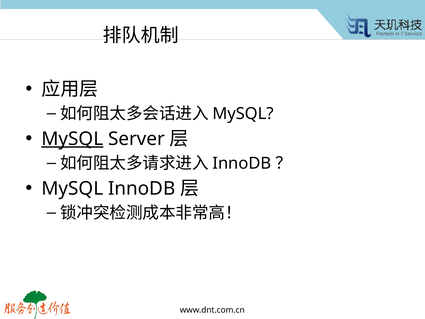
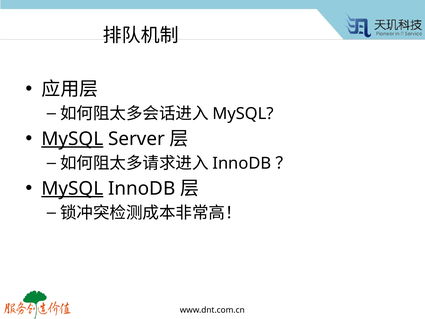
MySQL underline: none -> present (72, 188)
